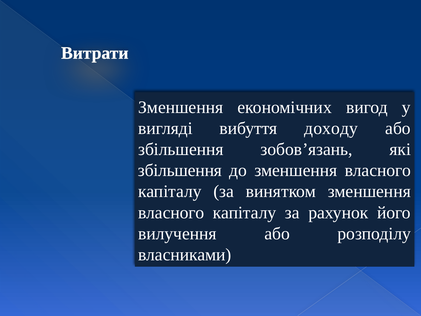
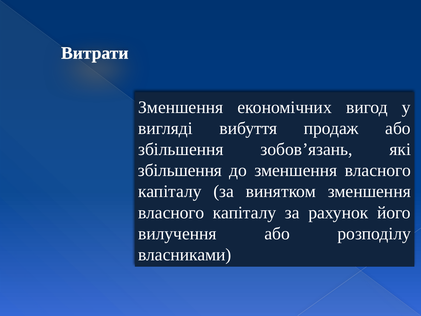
доходу: доходу -> продаж (331, 128)
